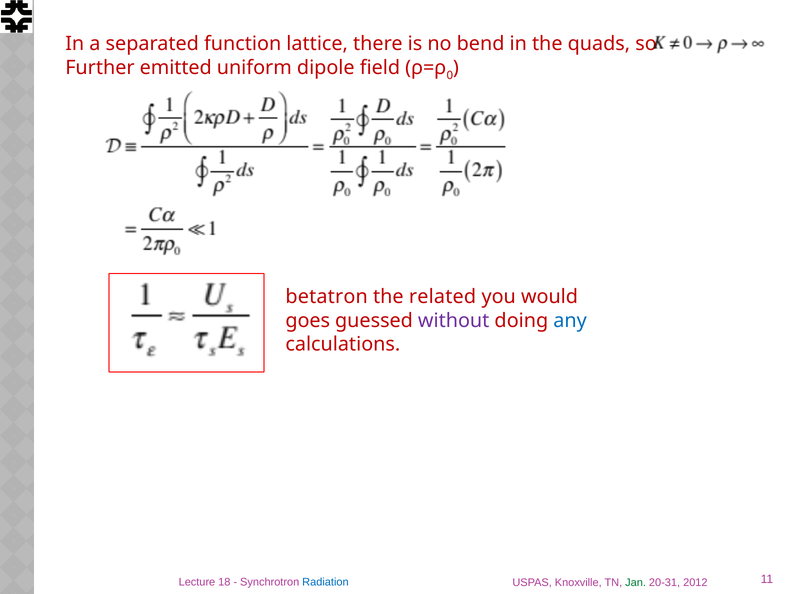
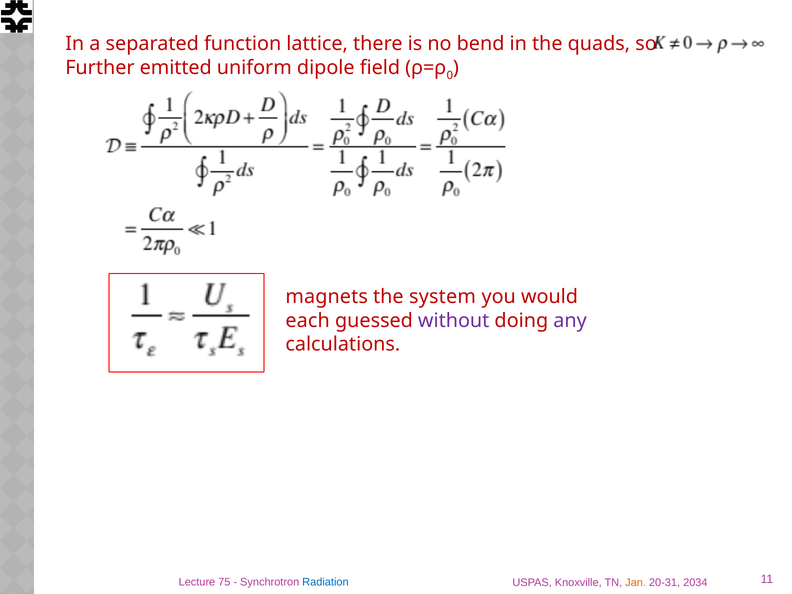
betatron: betatron -> magnets (327, 297)
related: related -> system (443, 297)
goes: goes -> each (308, 321)
any colour: blue -> purple (570, 321)
18: 18 -> 75 (224, 582)
Jan colour: green -> orange (636, 583)
2012: 2012 -> 2034 (695, 583)
